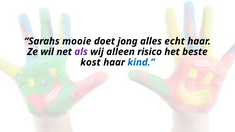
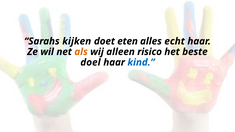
mooie: mooie -> kijken (77, 41)
jong: jong -> eten (128, 41)
als colour: purple -> orange (81, 52)
kost: kost -> doel (90, 62)
